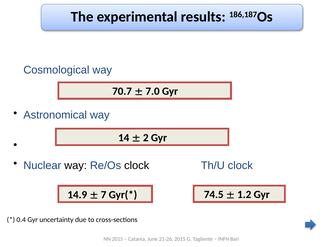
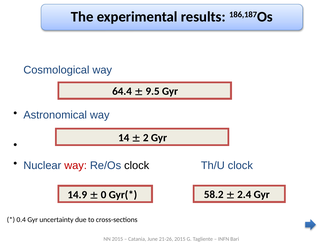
70.7: 70.7 -> 64.4 (122, 91)
7.0: 7.0 -> 9.5 (153, 91)
way colour: black -> red (76, 166)
74.5: 74.5 -> 58.2 (214, 195)
1.2: 1.2 -> 2.4 (244, 195)
7: 7 -> 0 (104, 195)
